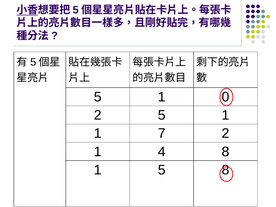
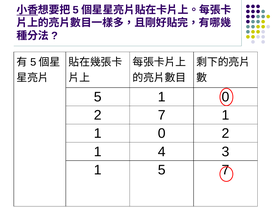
2 5: 5 -> 7 (162, 115)
7: 7 -> 0 (162, 133)
4 8: 8 -> 3 (226, 152)
5 8: 8 -> 7 (226, 170)
